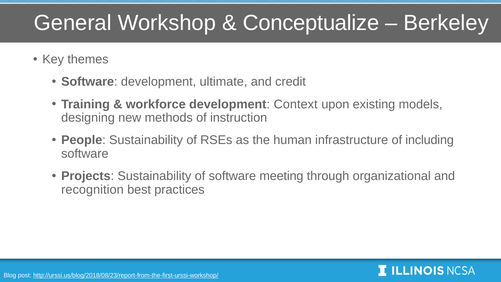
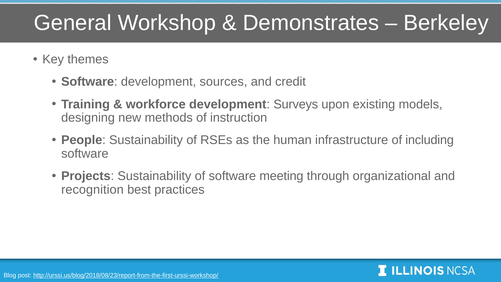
Conceptualize: Conceptualize -> Demonstrates (311, 23)
ultimate: ultimate -> sources (223, 82)
Context: Context -> Surveys (296, 104)
